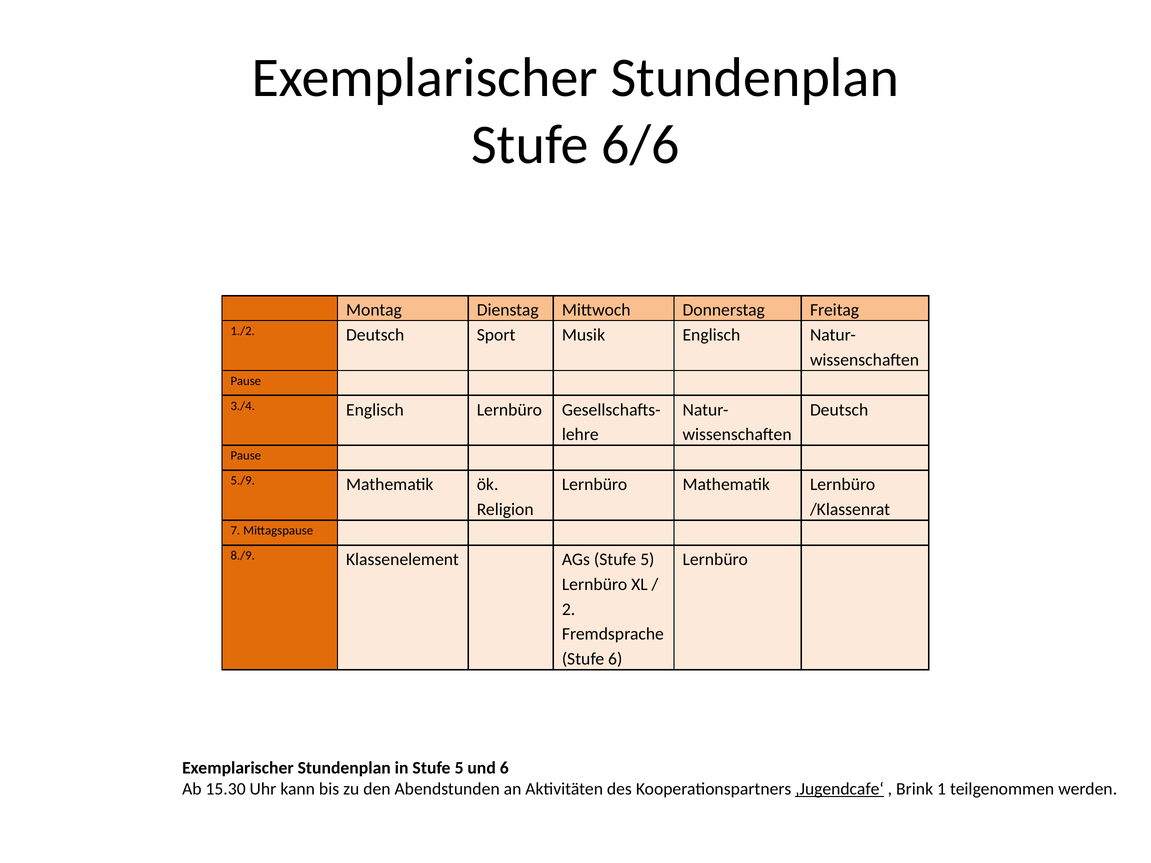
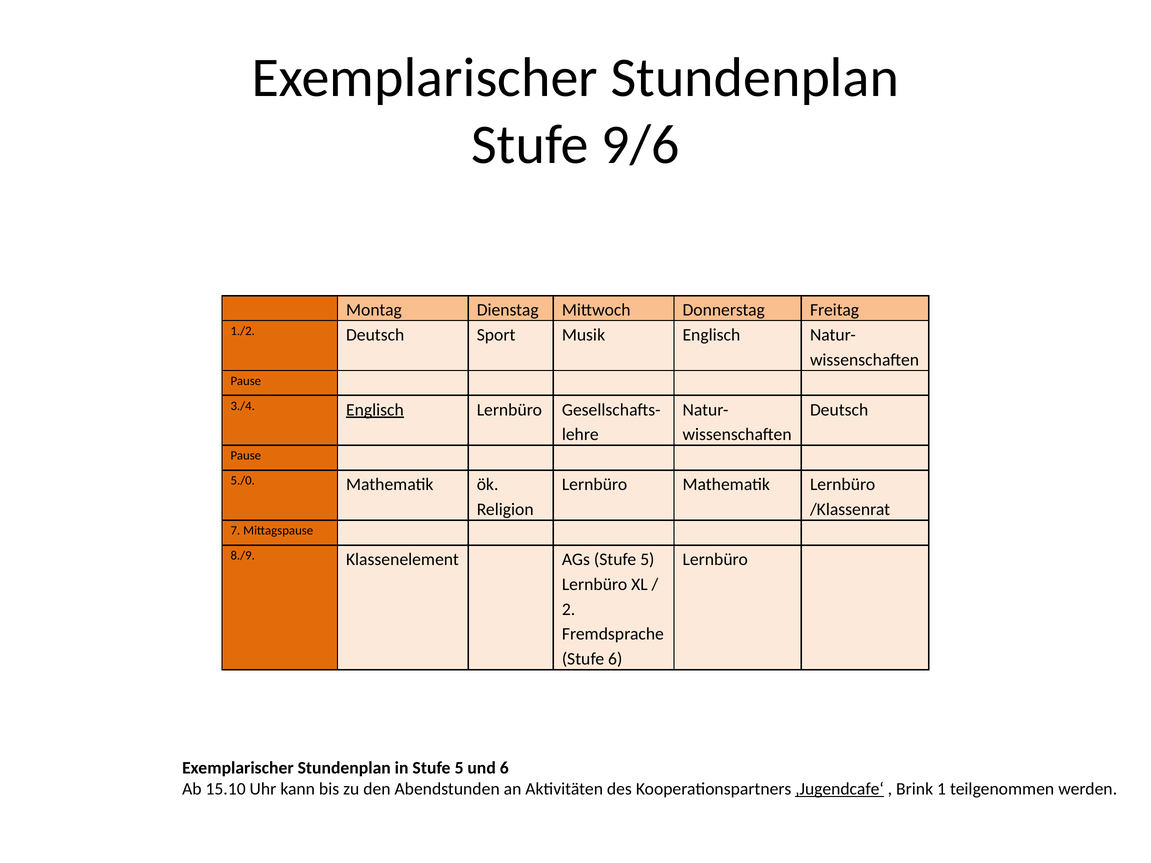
6/6: 6/6 -> 9/6 (640, 145)
Englisch underline: none -> present (375, 410)
5./9: 5./9 -> 5./0 (243, 481)
15.30: 15.30 -> 15.10 (226, 789)
